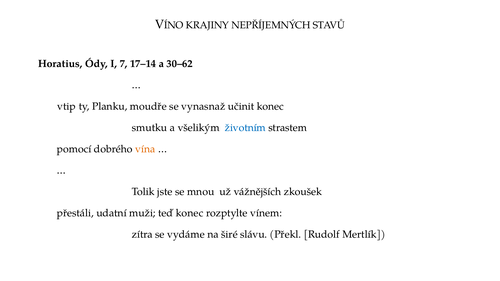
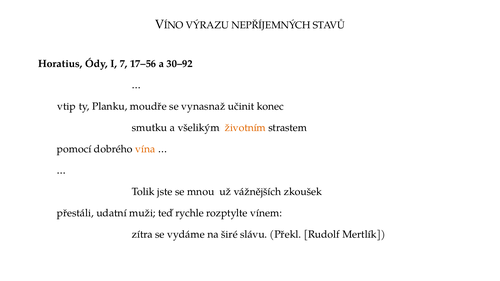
KRAJINY: KRAJINY -> VÝRAZU (207, 25)
17–14: 17–14 -> 17–56 (143, 64)
30–62: 30–62 -> 30–92 (180, 64)
životním colour: blue -> orange (245, 128)
teď konec: konec -> rychle (190, 213)
